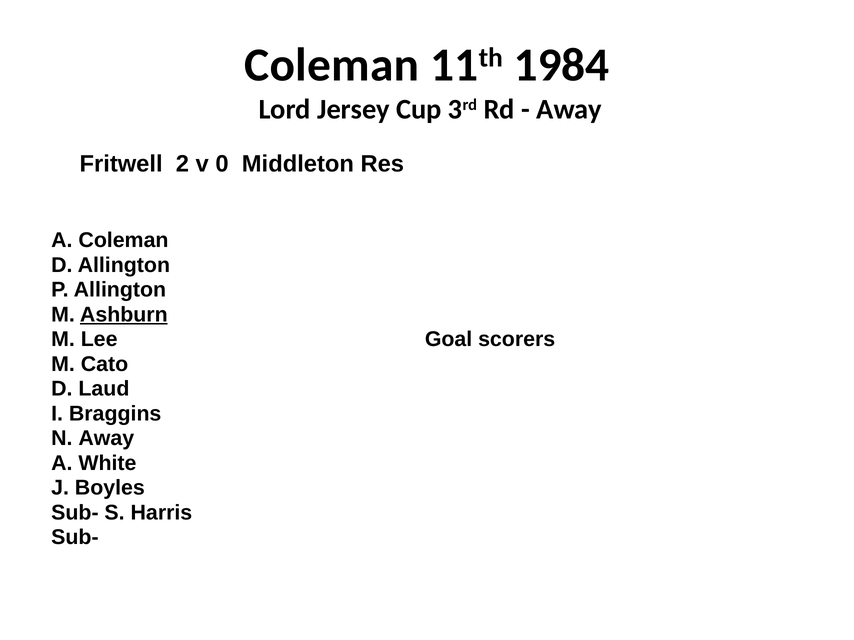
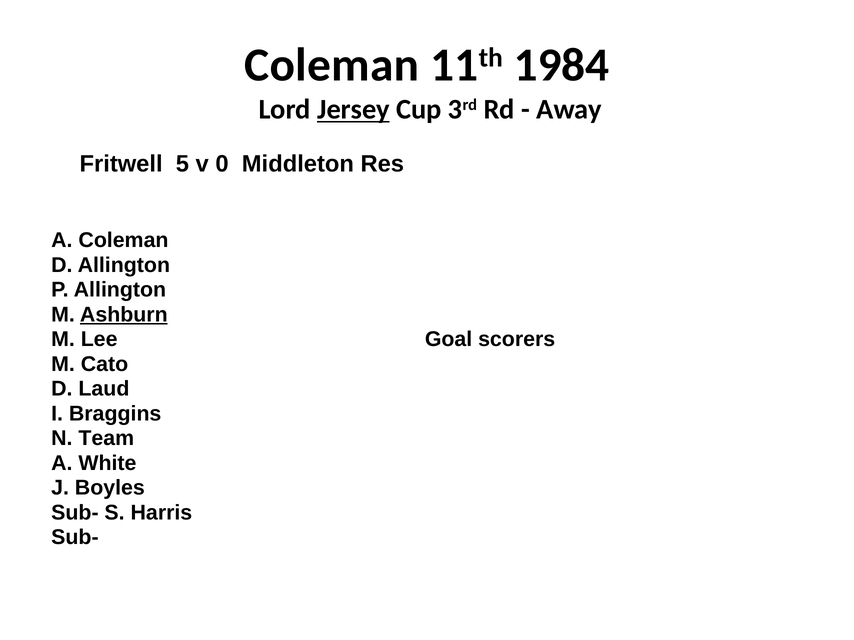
Jersey underline: none -> present (353, 109)
2: 2 -> 5 (182, 164)
N Away: Away -> Team (106, 439)
